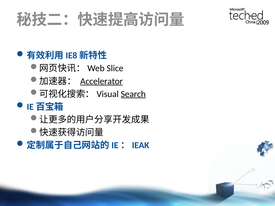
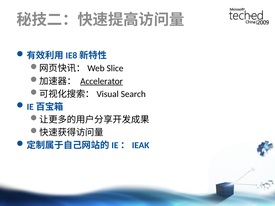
Search underline: present -> none (133, 94)
